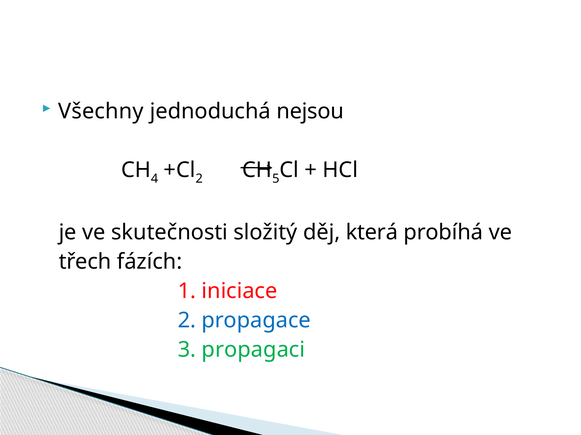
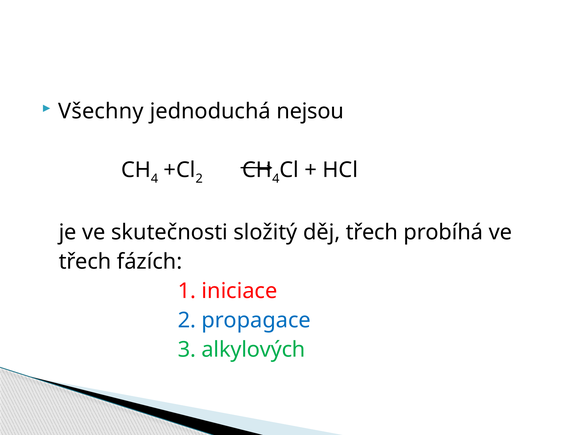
5: 5 -> 4 (276, 179)
děj která: která -> třech (372, 233)
propagaci: propagaci -> alkylových (254, 350)
